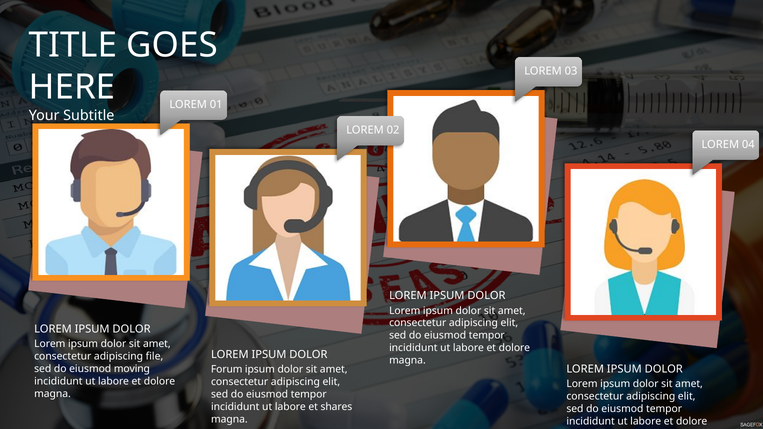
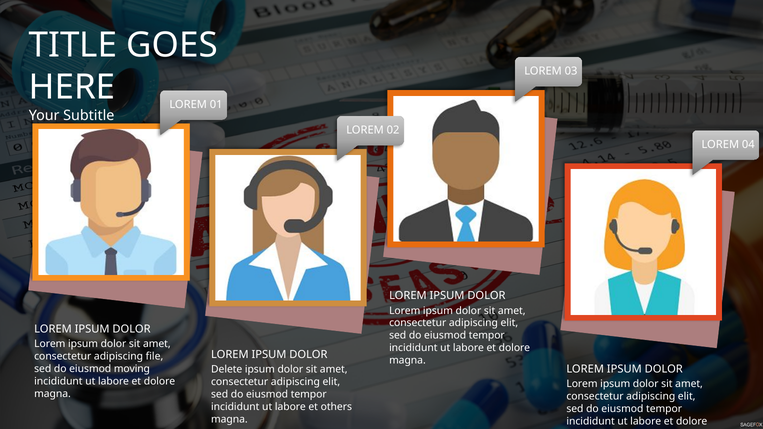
Forum: Forum -> Delete (227, 370)
shares: shares -> others (336, 407)
